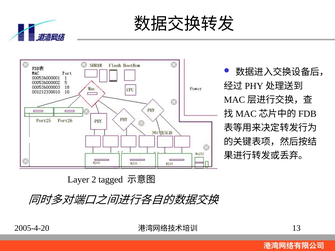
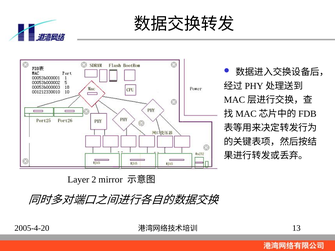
tagged: tagged -> mirror (111, 180)
